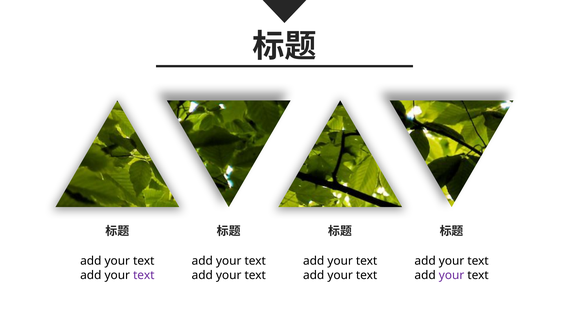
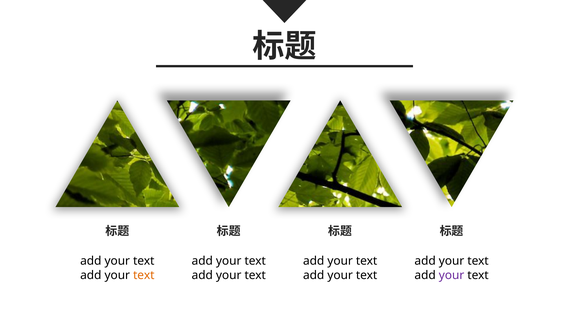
text colour: purple -> orange (144, 275)
